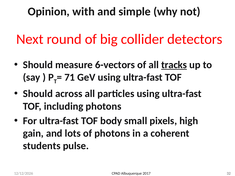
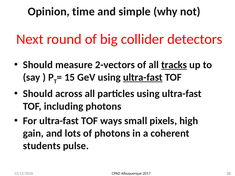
with: with -> time (84, 12)
6-vectors: 6-vectors -> 2-vectors (115, 65)
71: 71 -> 15 (70, 77)
ultra-fast underline: none -> present (143, 77)
body: body -> ways (111, 121)
